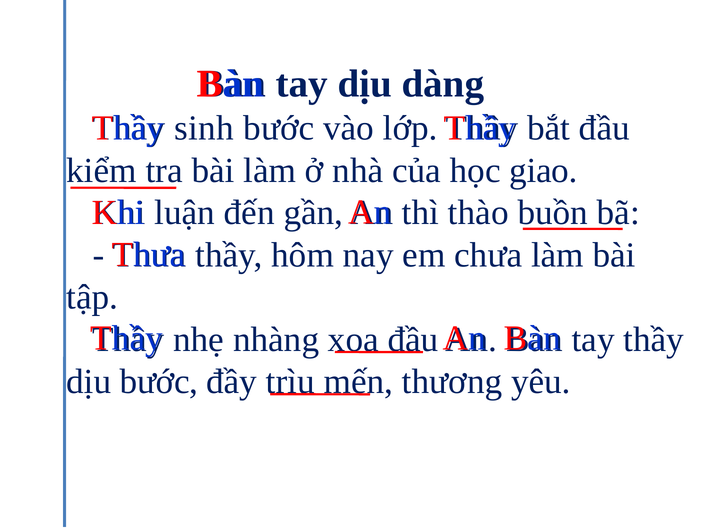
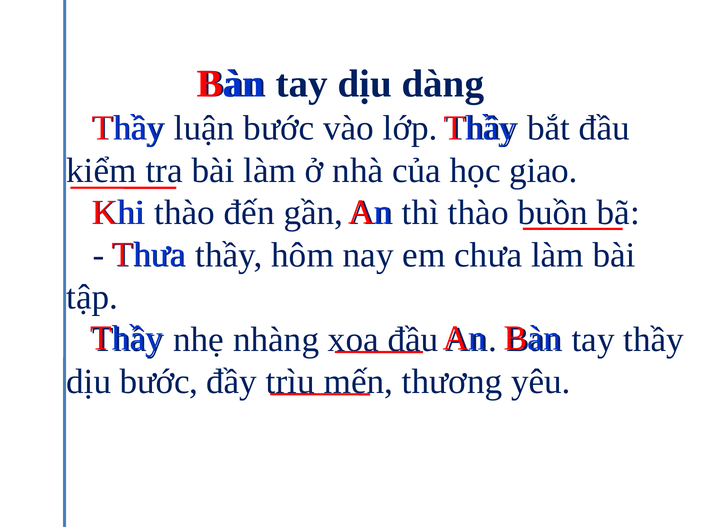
sinh: sinh -> luận (204, 129)
luận: luận -> thào (185, 213)
